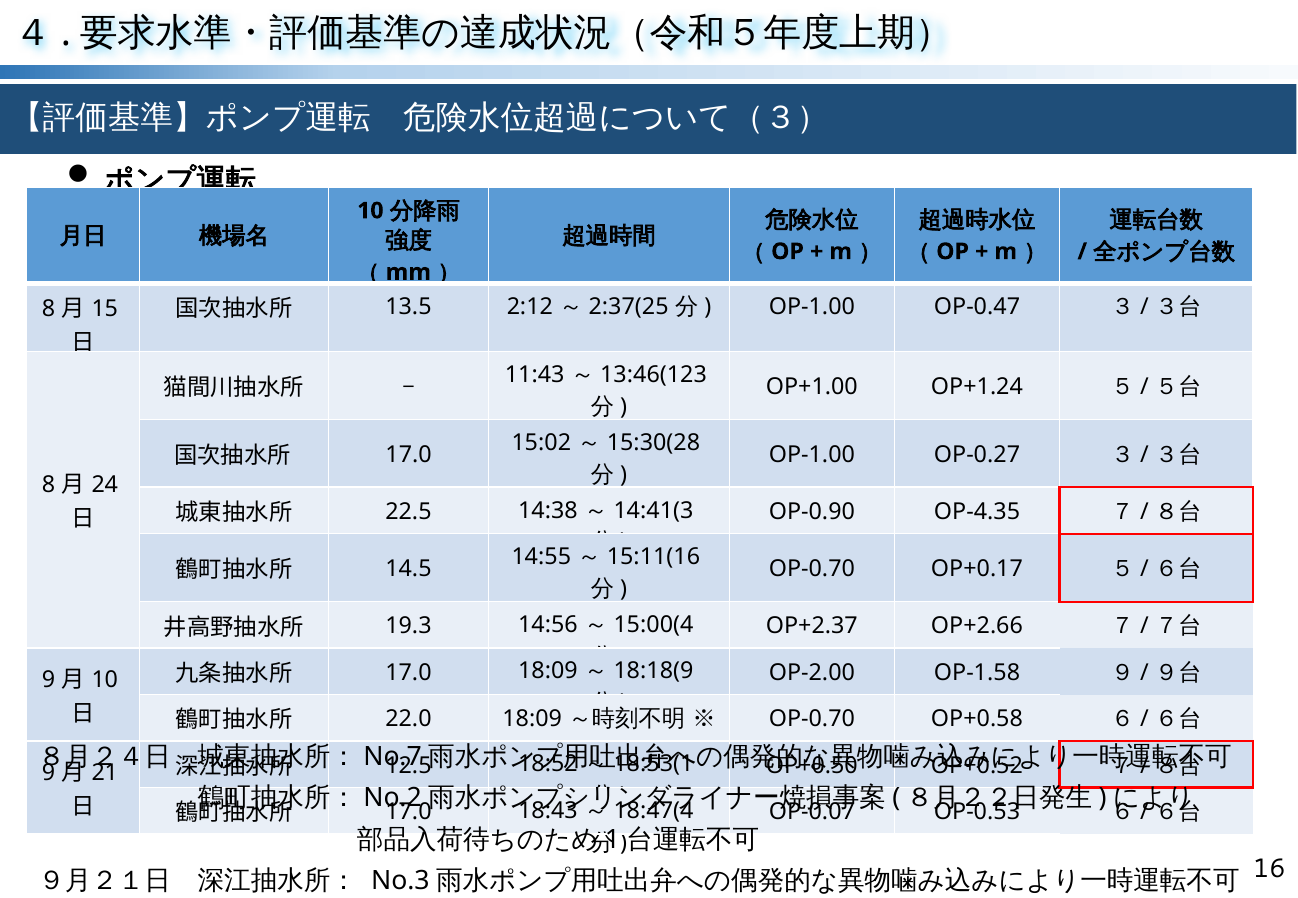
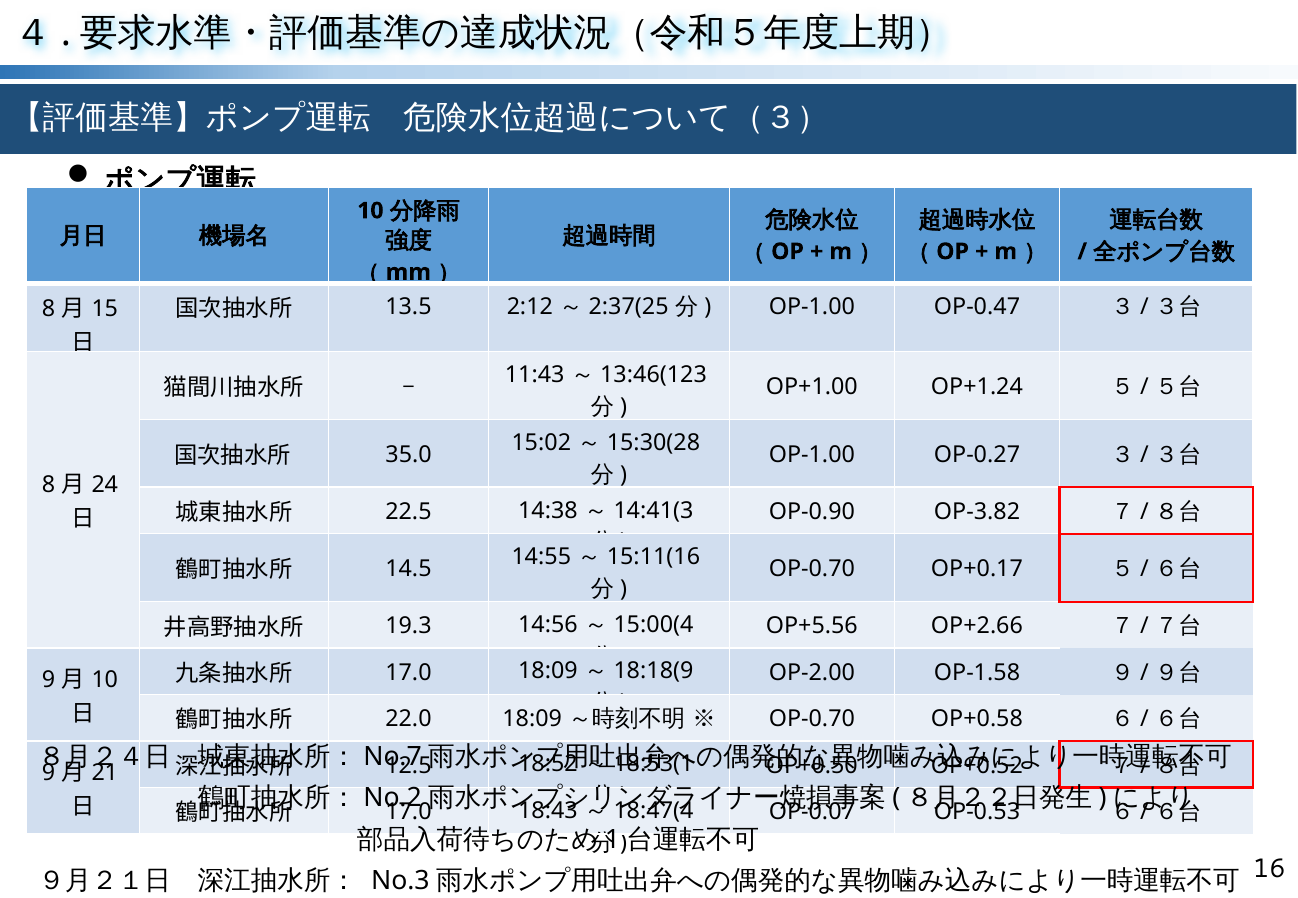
17.0: 17.0 -> 35.0 (409, 455)
OP-4.35: OP-4.35 -> OP-3.82 (977, 512)
OP+2.37: OP+2.37 -> OP+5.56 (812, 627)
